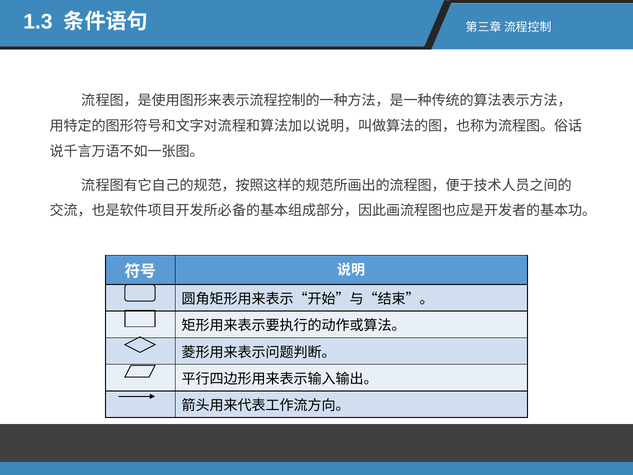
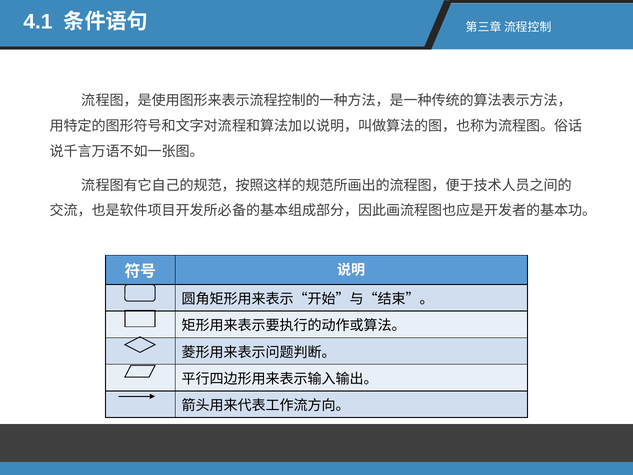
1.3: 1.3 -> 4.1 (38, 22)
